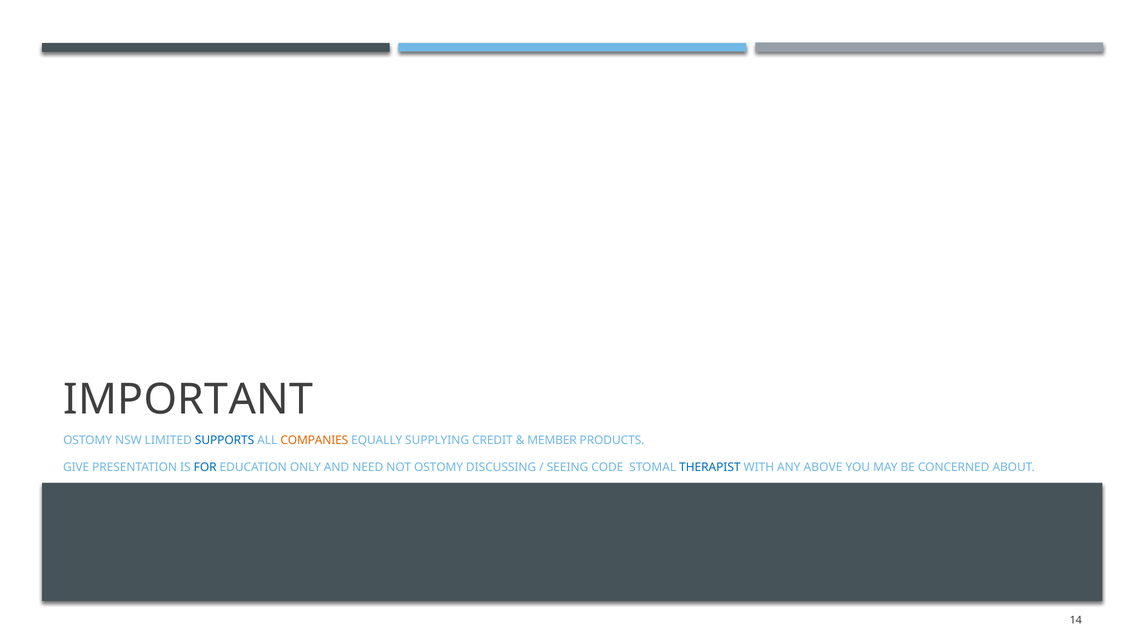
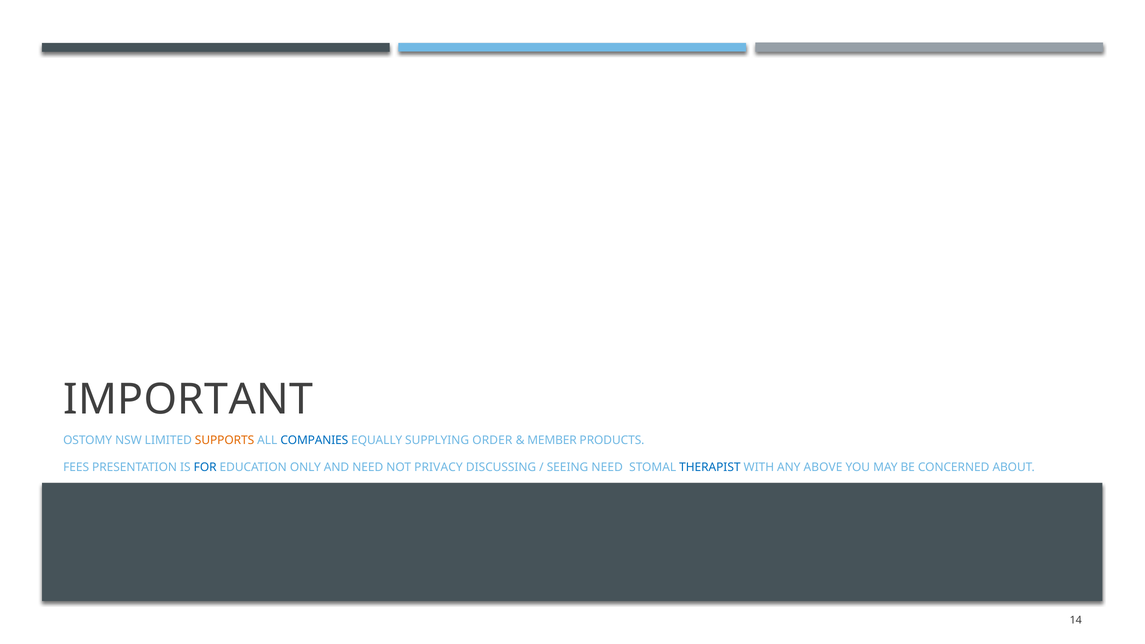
SUPPORTS colour: blue -> orange (225, 440)
COMPANIES colour: orange -> blue (314, 440)
CREDIT: CREDIT -> ORDER (492, 440)
GIVE: GIVE -> FEES (76, 467)
NOT OSTOMY: OSTOMY -> PRIVACY (438, 467)
SEEING CODE: CODE -> NEED (607, 467)
